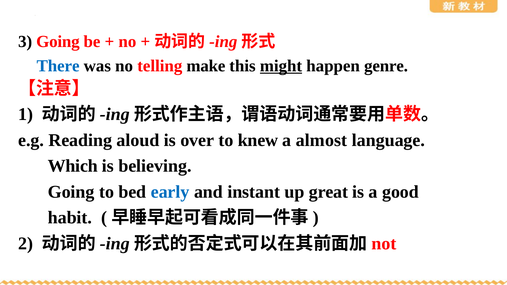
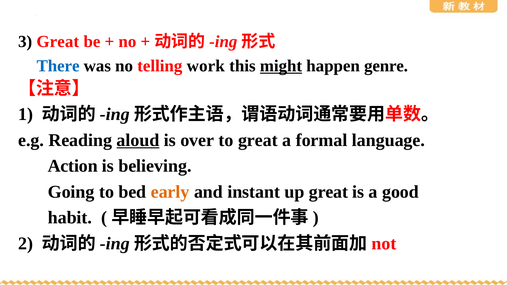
3 Going: Going -> Great (58, 42)
make: make -> work (206, 66)
aloud underline: none -> present (138, 140)
to knew: knew -> great (258, 140)
almost: almost -> formal (322, 140)
Which: Which -> Action (73, 166)
early colour: blue -> orange (170, 192)
